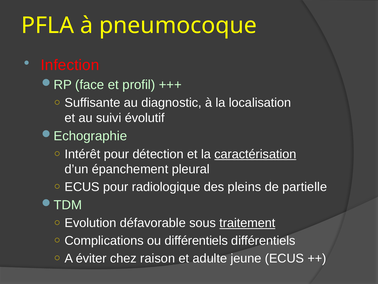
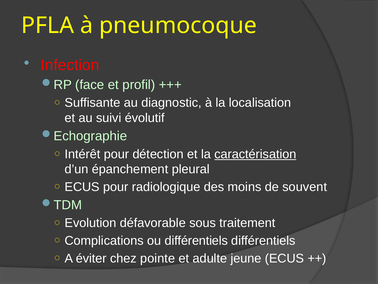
pleins: pleins -> moins (245, 187)
partielle: partielle -> souvent (305, 187)
traitement underline: present -> none (247, 223)
raison: raison -> pointe (158, 258)
